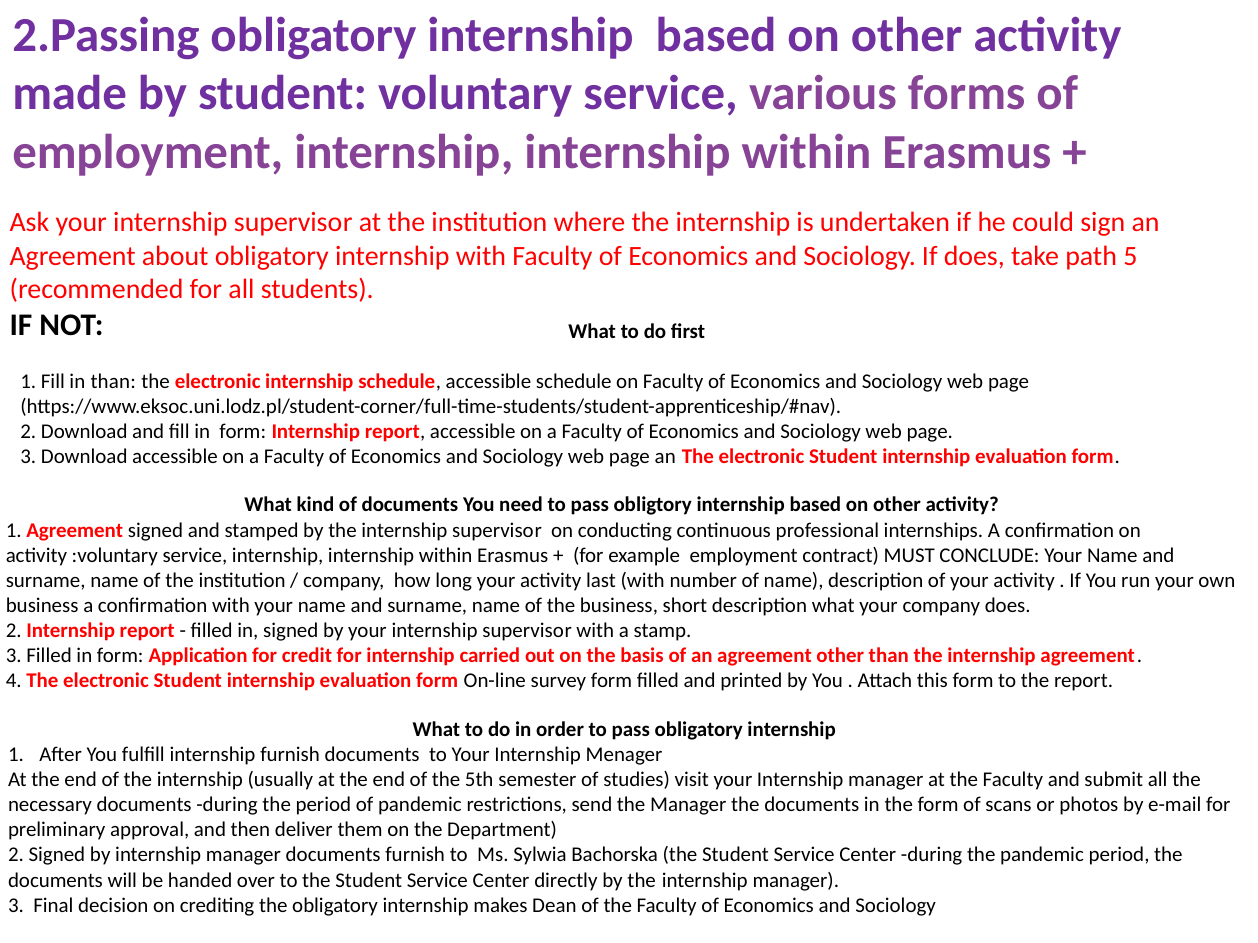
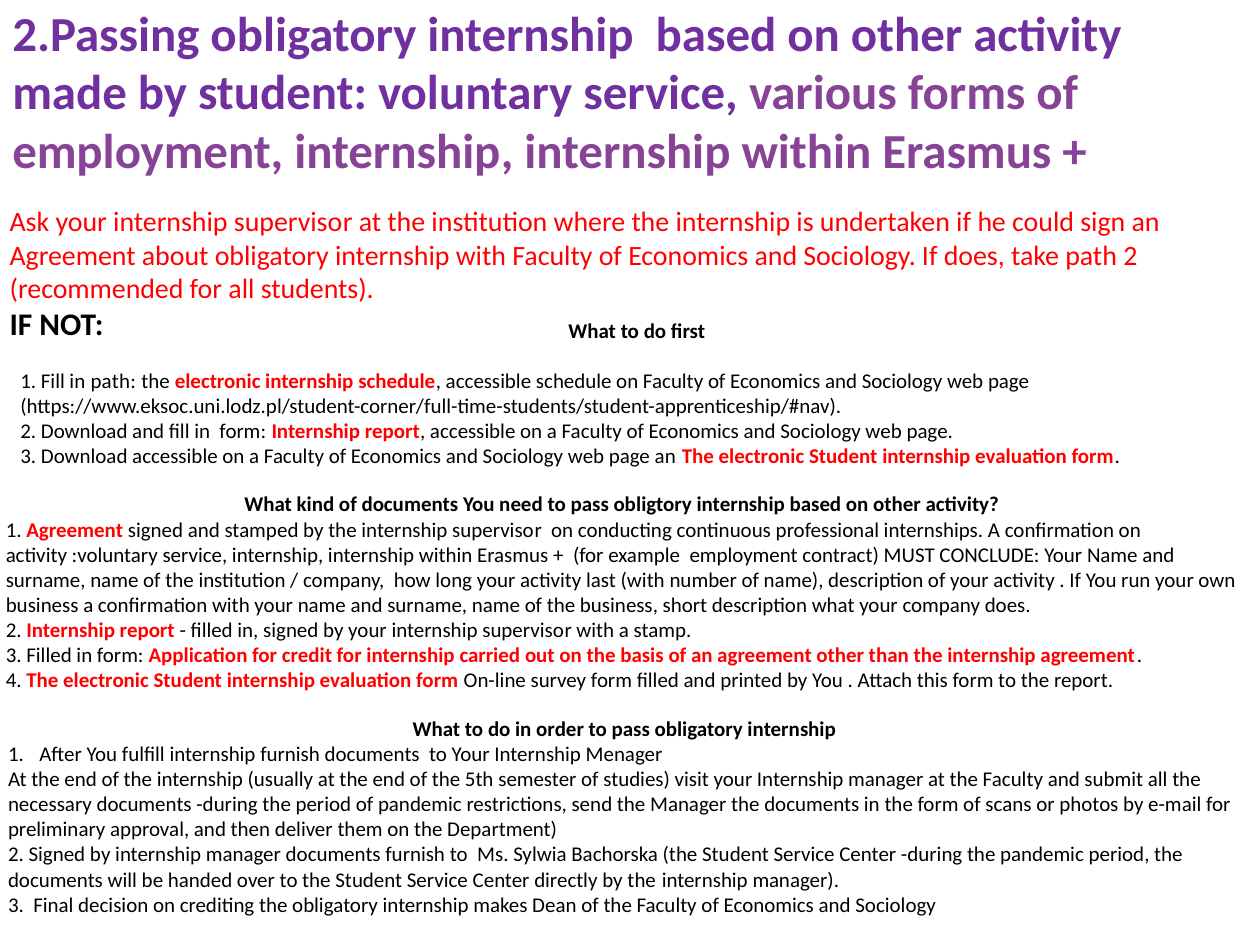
path 5: 5 -> 2 (1130, 256)
in than: than -> path (113, 382)
